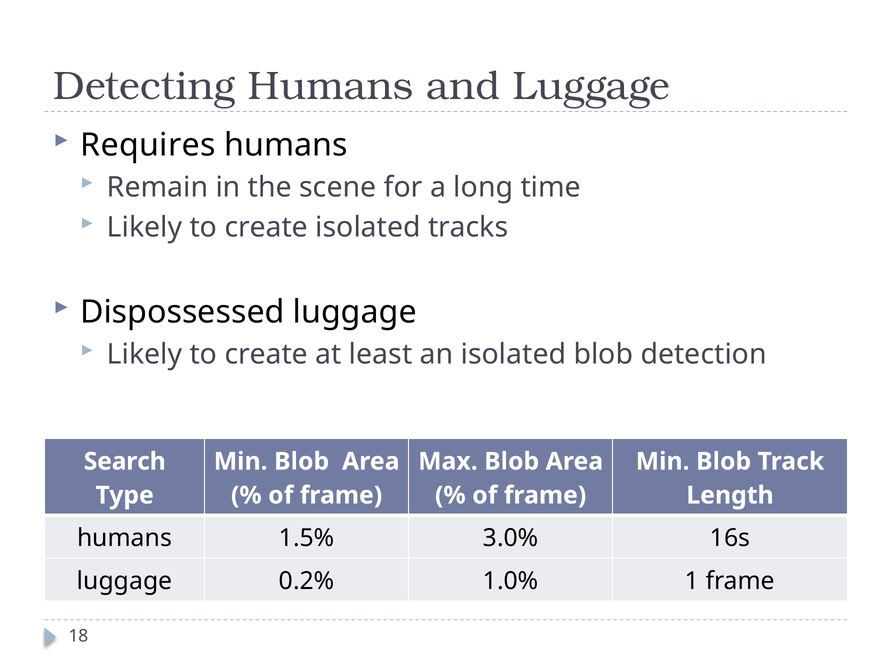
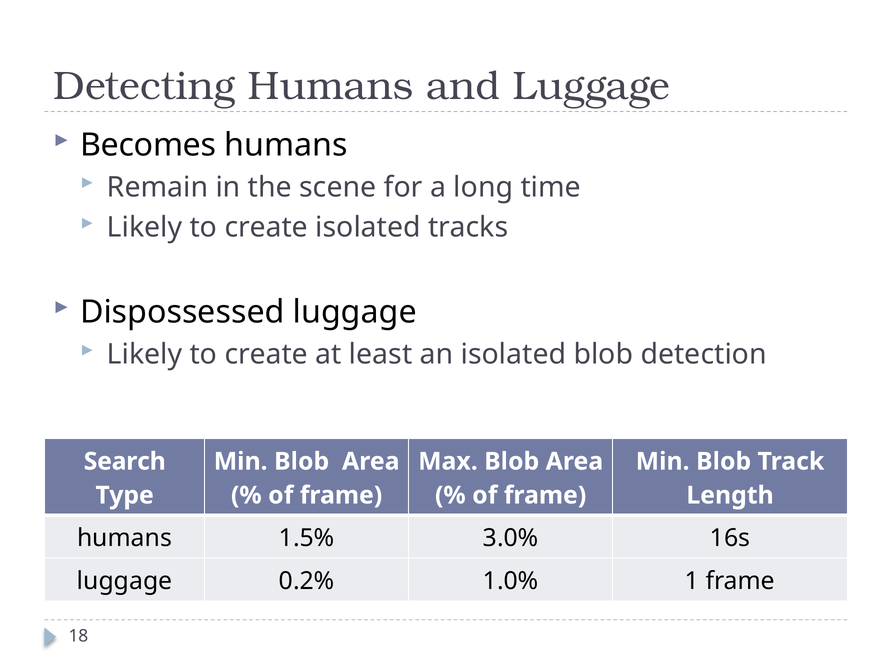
Requires: Requires -> Becomes (148, 145)
